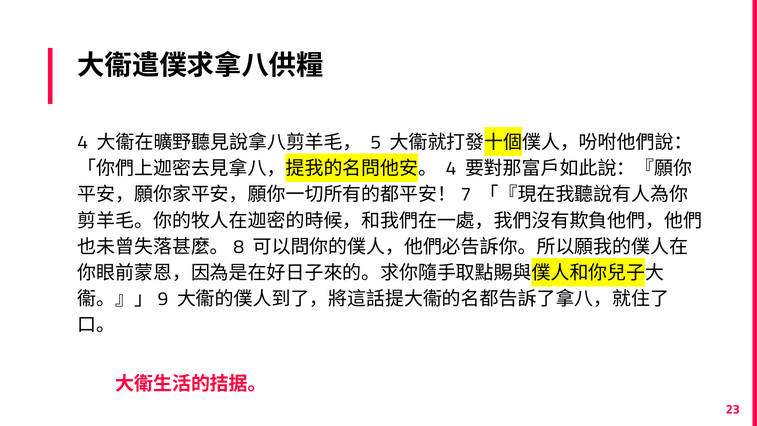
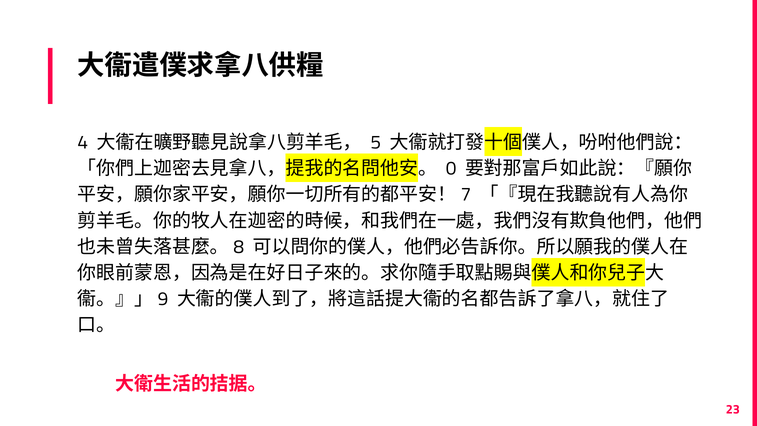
4: 4 -> 0 (451, 168)
